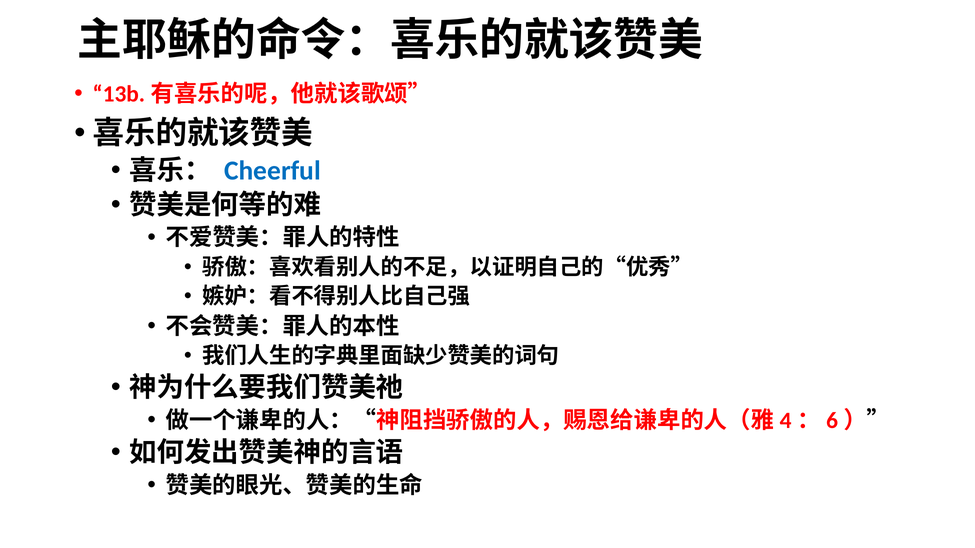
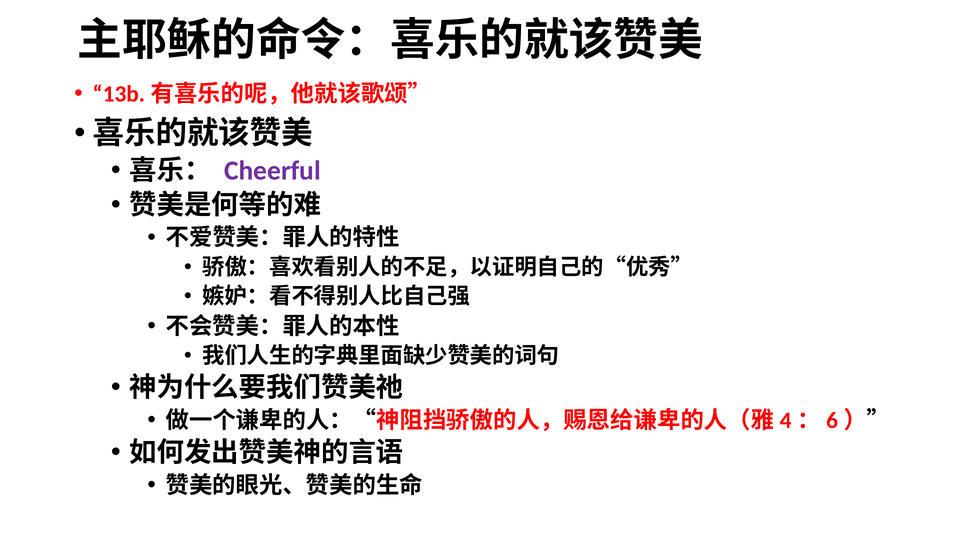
Cheerful colour: blue -> purple (273, 171)
